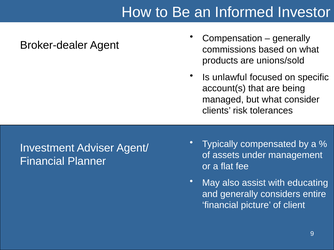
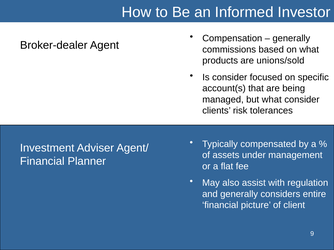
Is unlawful: unlawful -> consider (230, 77)
educating: educating -> regulation (308, 183)
